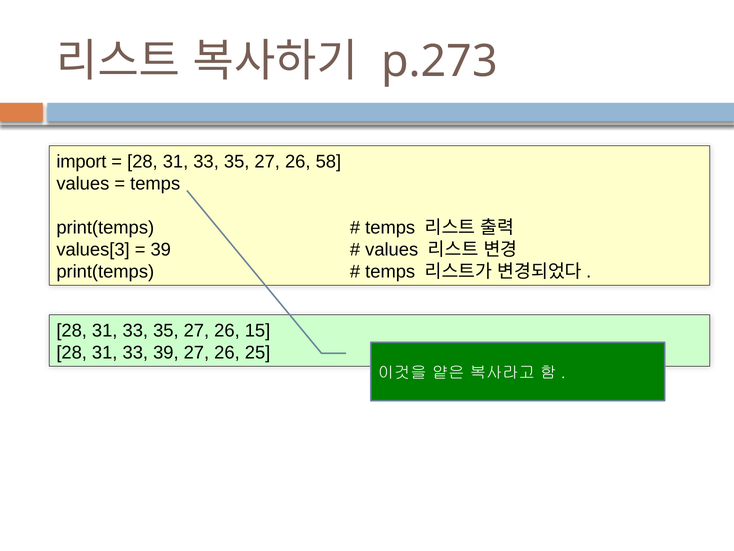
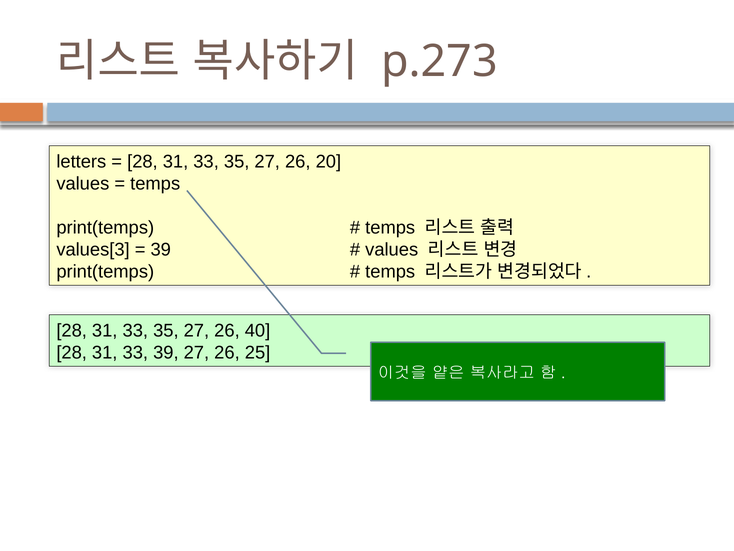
import: import -> letters (81, 162)
58: 58 -> 20 (328, 162)
15: 15 -> 40 (258, 330)
